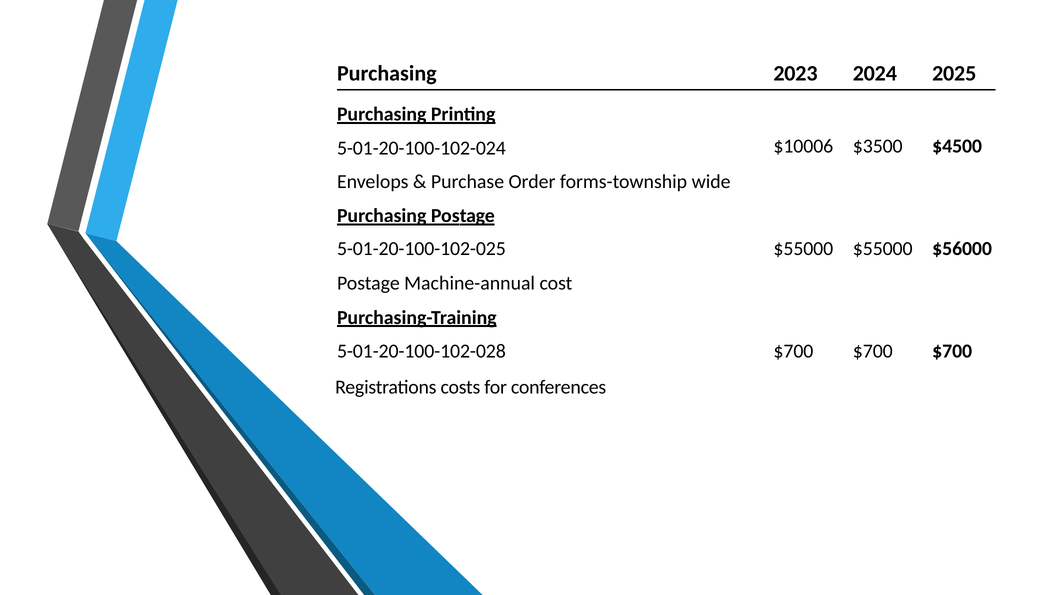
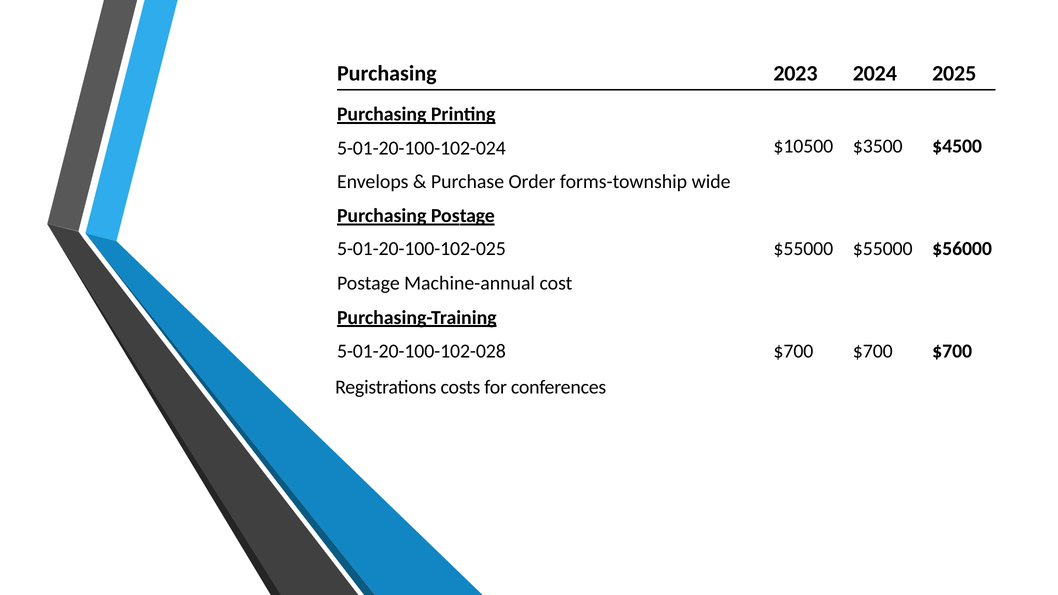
$10006: $10006 -> $10500 (803, 146)
